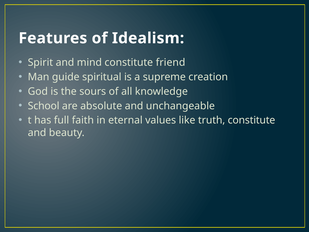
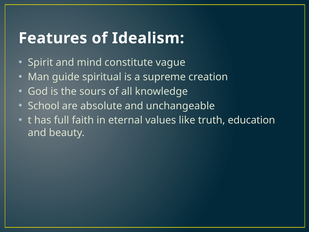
friend: friend -> vague (171, 63)
truth constitute: constitute -> education (251, 120)
